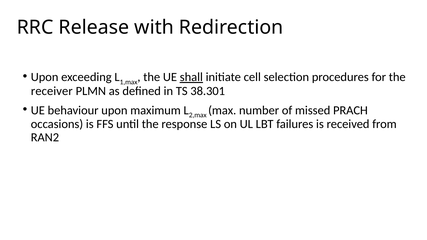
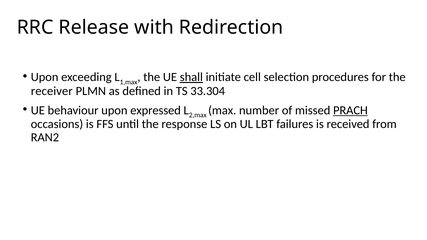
38.301: 38.301 -> 33.304 (208, 91)
maximum: maximum -> expressed (156, 110)
PRACH underline: none -> present (350, 110)
